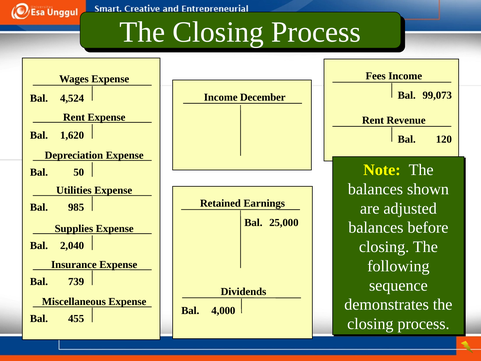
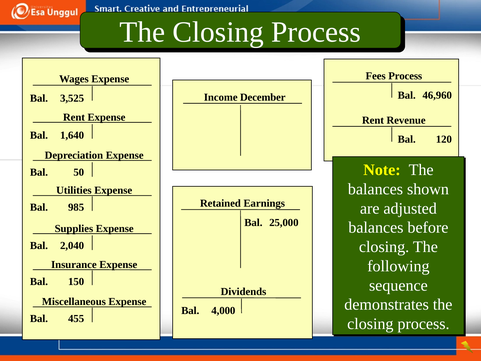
Fees Income: Income -> Process (405, 76)
99,073: 99,073 -> 46,960 (437, 95)
4,524: 4,524 -> 3,525 (72, 98)
1,620: 1,620 -> 1,640 (72, 135)
739: 739 -> 150 (76, 281)
